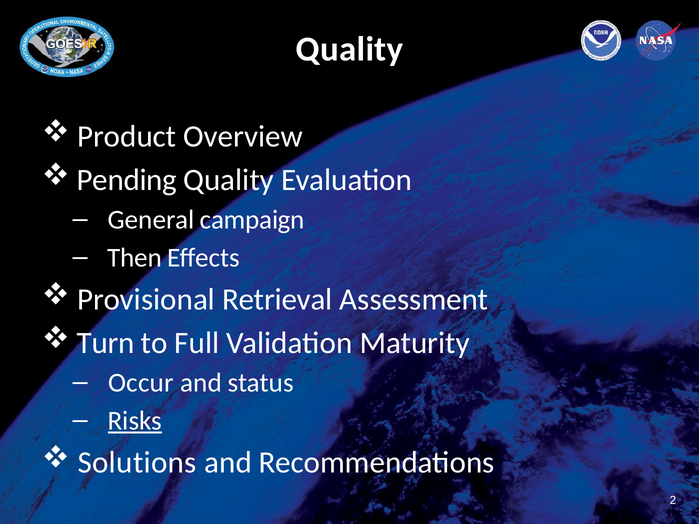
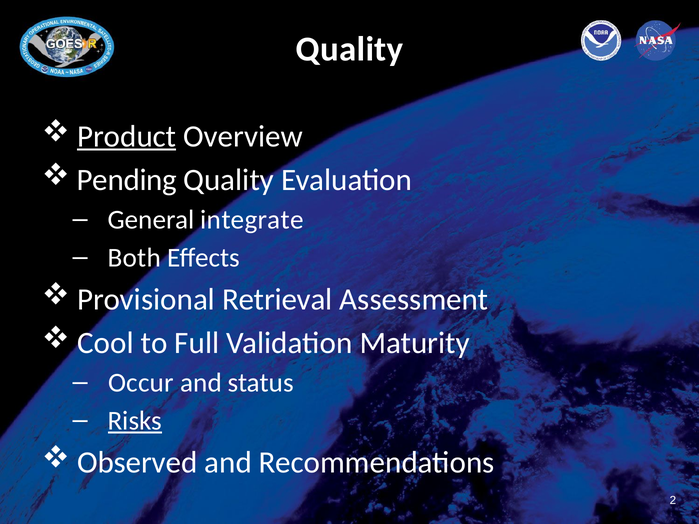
Product underline: none -> present (127, 136)
campaign: campaign -> integrate (252, 220)
Then: Then -> Both (134, 258)
Turn: Turn -> Cool (106, 343)
Solutions: Solutions -> Observed (137, 463)
